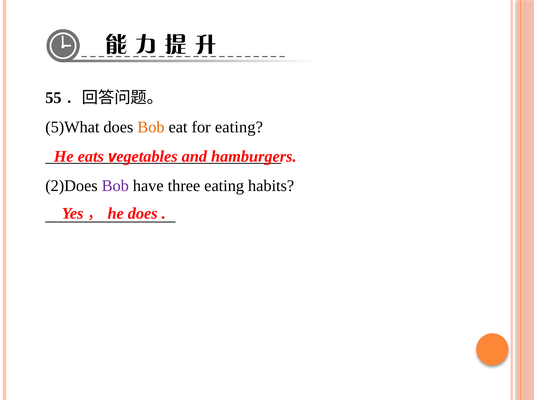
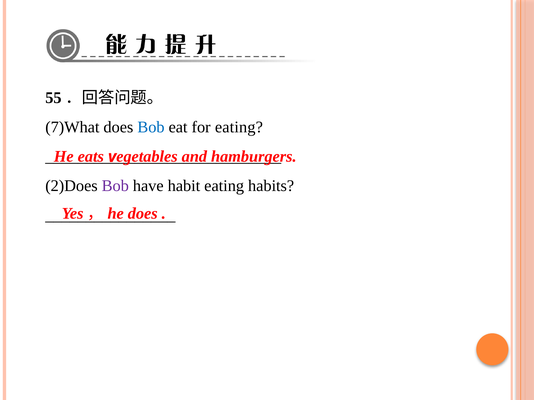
5)What: 5)What -> 7)What (72, 127)
Bob colour: orange -> blue (151, 127)
three: three -> habit (184, 186)
